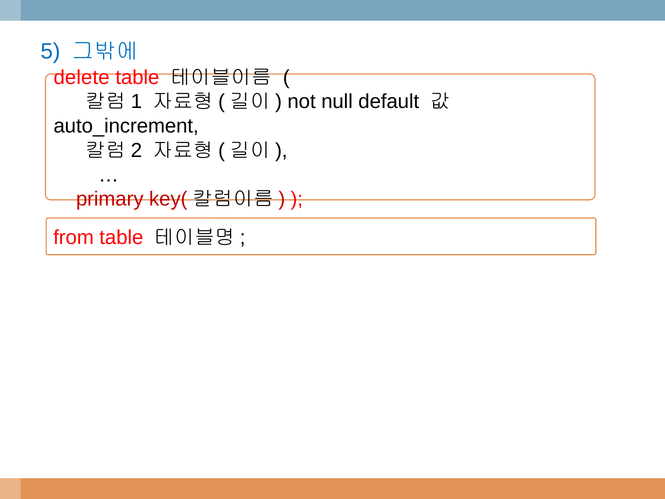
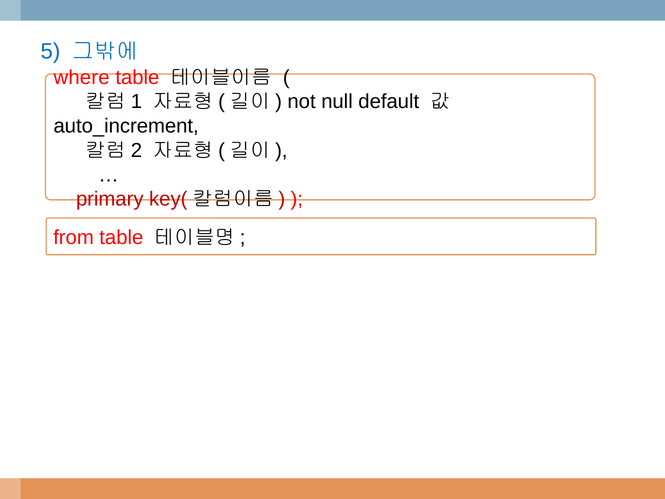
delete: delete -> where (82, 77)
